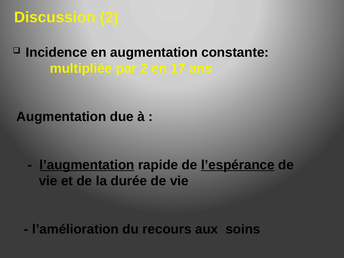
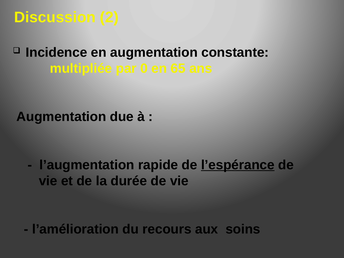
par 2: 2 -> 0 (144, 69)
17: 17 -> 65 (178, 69)
l’augmentation underline: present -> none (87, 165)
